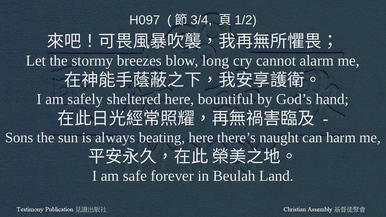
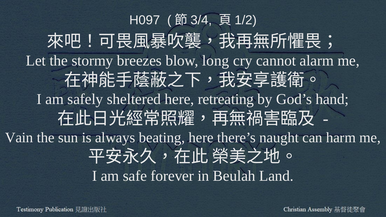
bountiful: bountiful -> retreating (226, 99)
Sons: Sons -> Vain (19, 138)
